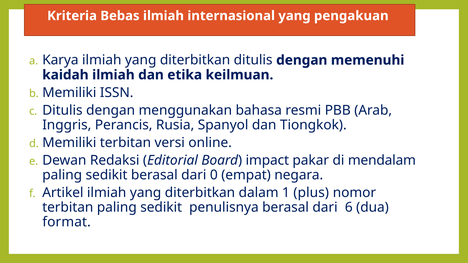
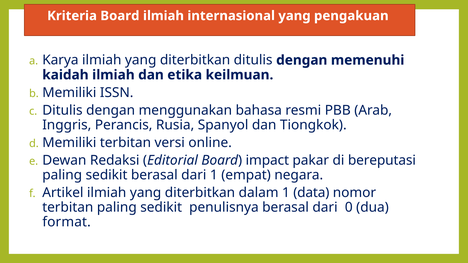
Kriteria Bebas: Bebas -> Board (120, 16)
mendalam: mendalam -> bereputasi (382, 160)
dari 0: 0 -> 1 (214, 175)
plus: plus -> data (311, 193)
6: 6 -> 0 (349, 208)
